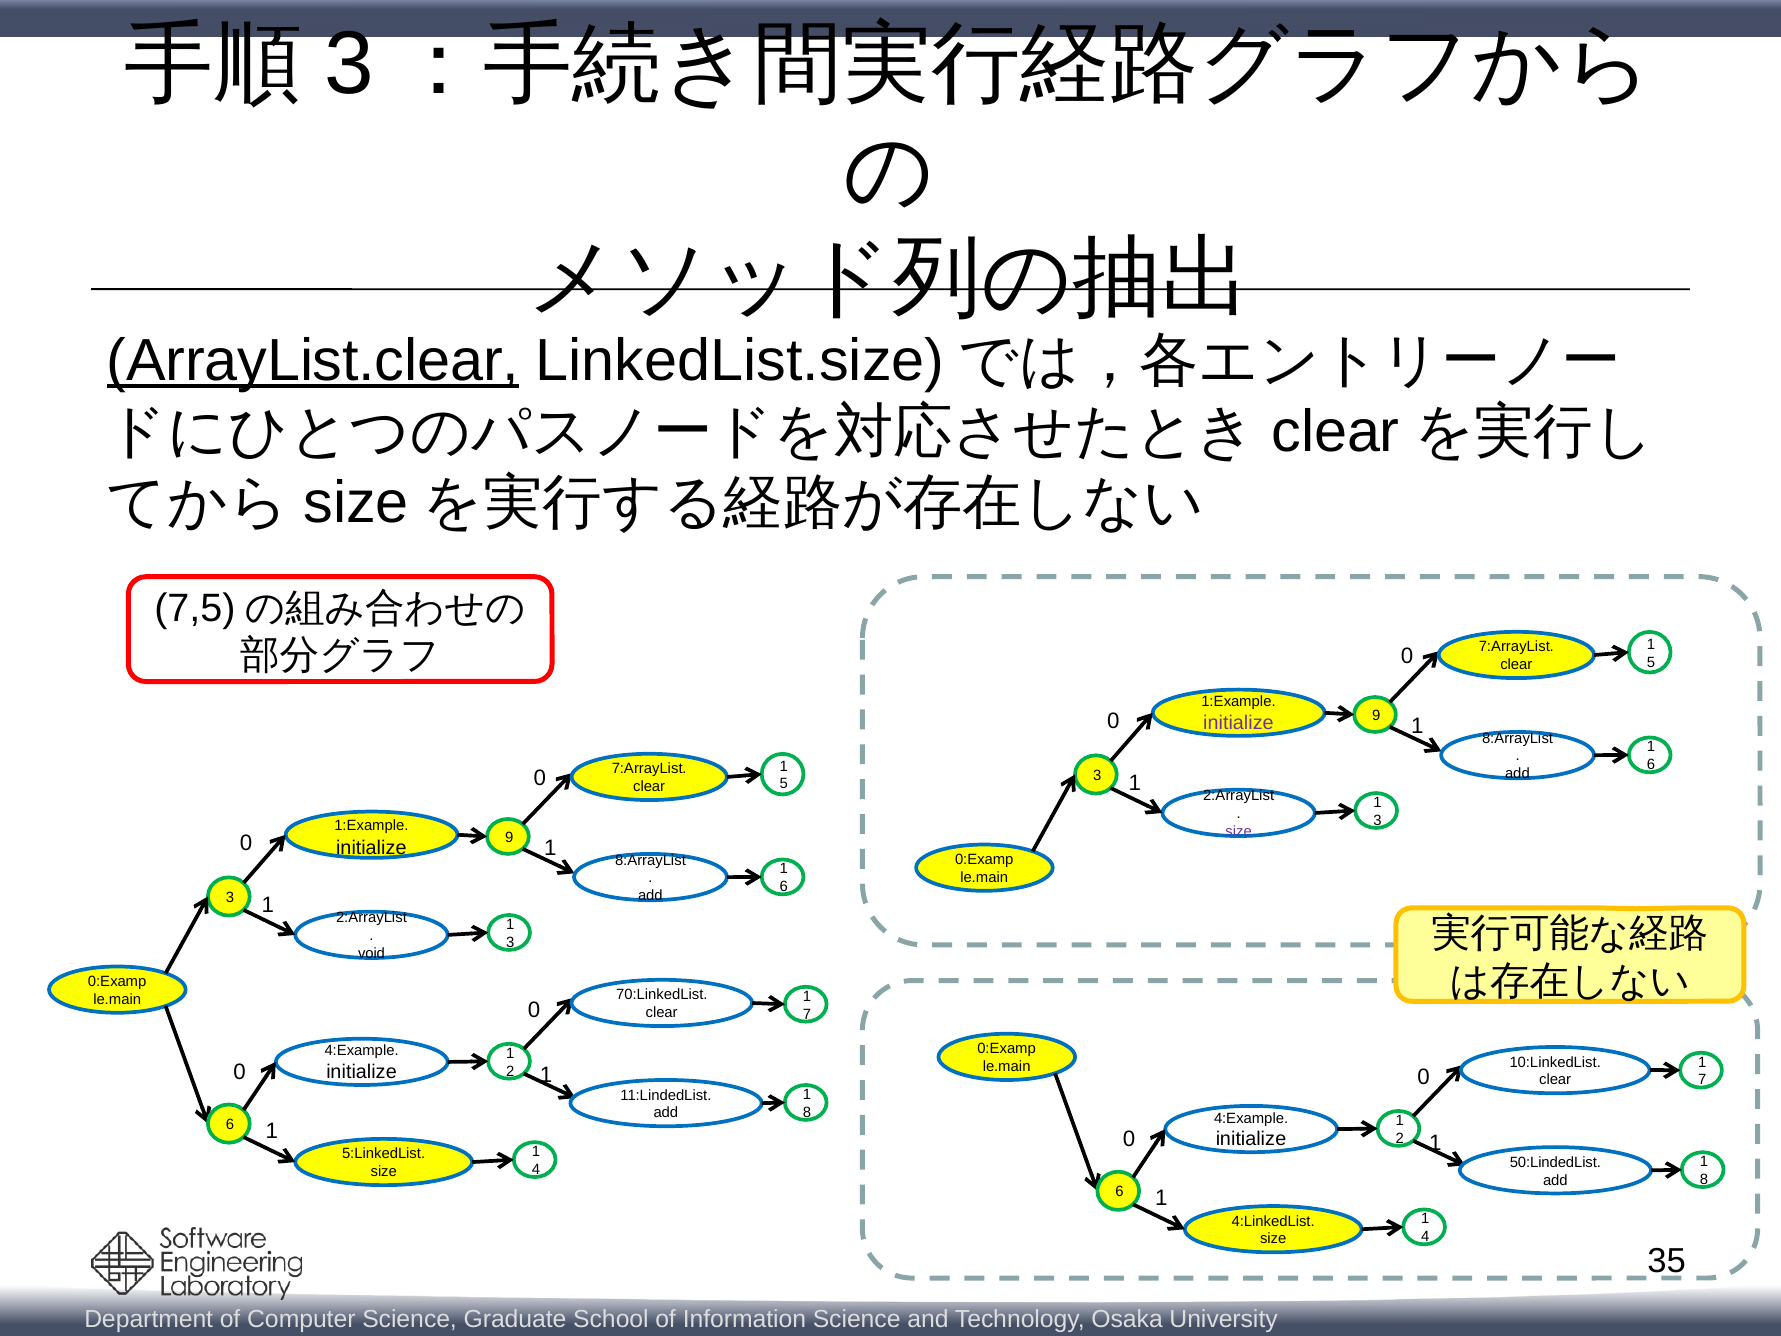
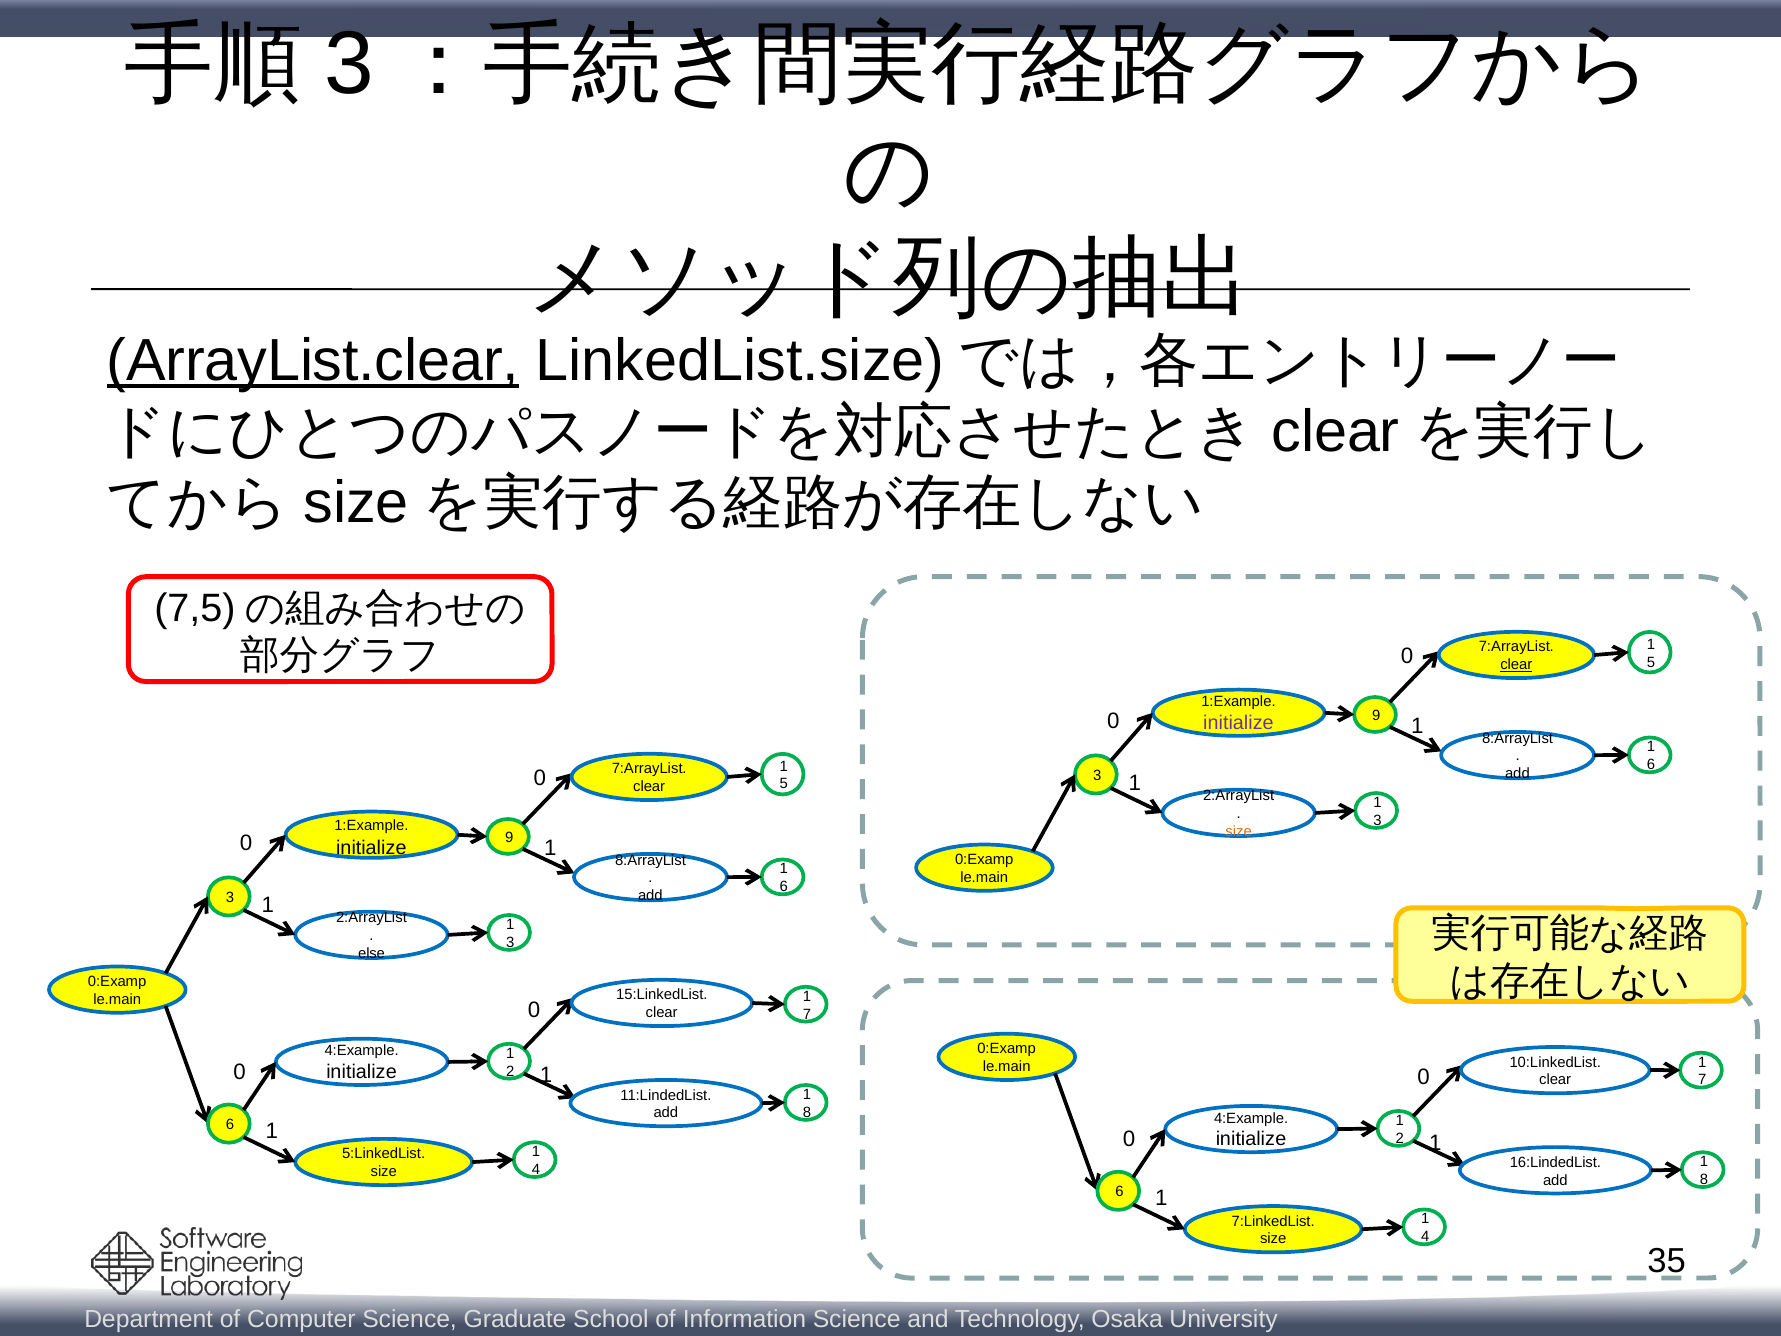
clear underline: none -> present (1516, 665)
size colour: purple -> orange (1239, 832)
void: void -> else (372, 953)
70:LinkedList: 70:LinkedList -> 15:LinkedList (662, 995)
50:LindedList: 50:LindedList -> 16:LindedList (1555, 1162)
4:LinkedList: 4:LinkedList -> 7:LinkedList (1273, 1221)
